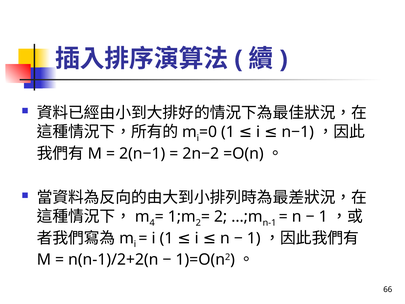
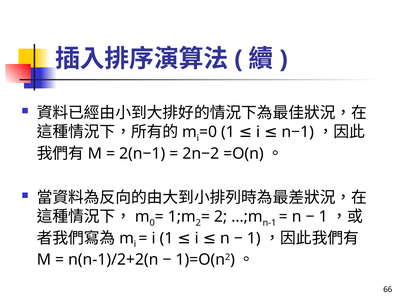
4: 4 -> 0 (152, 223)
